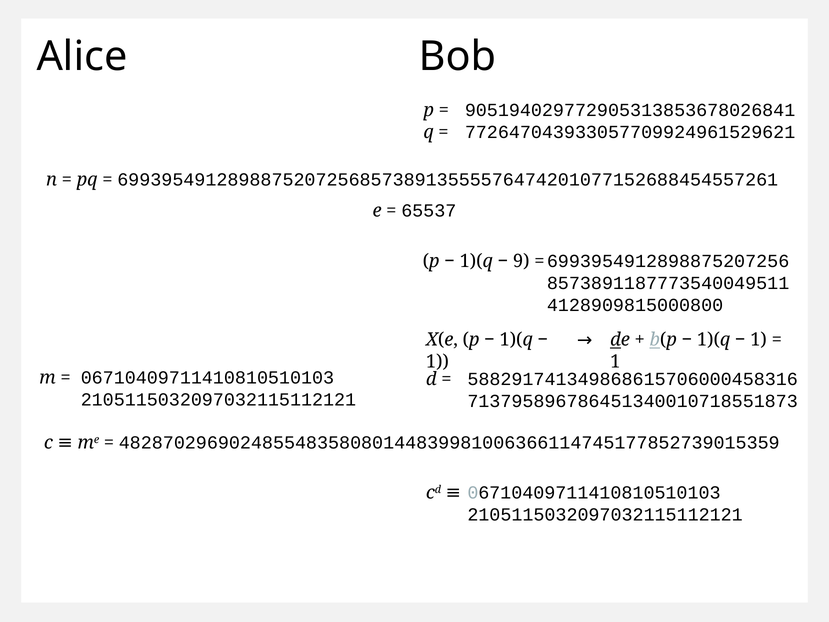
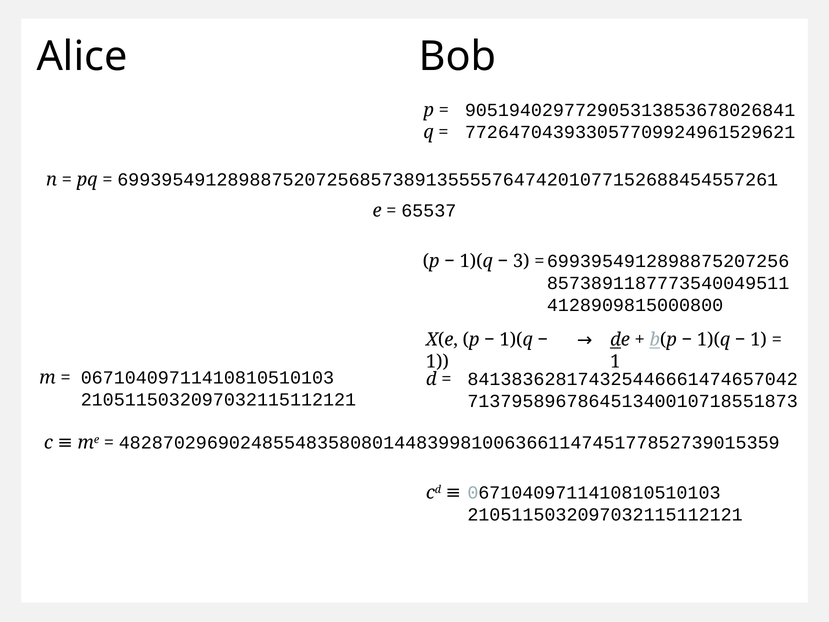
9: 9 -> 3 (521, 261)
588291741349868615706000458316: 588291741349868615706000458316 -> 841383628174325446661474657042 (633, 379)
